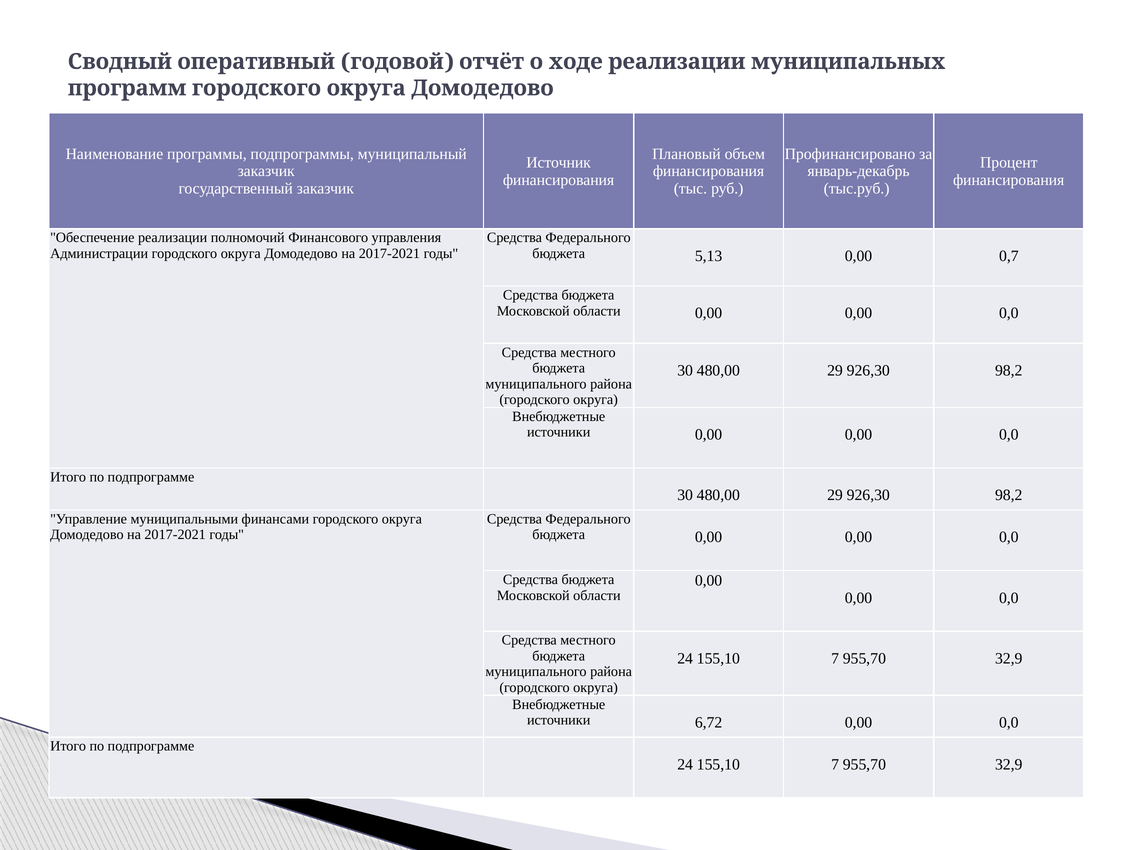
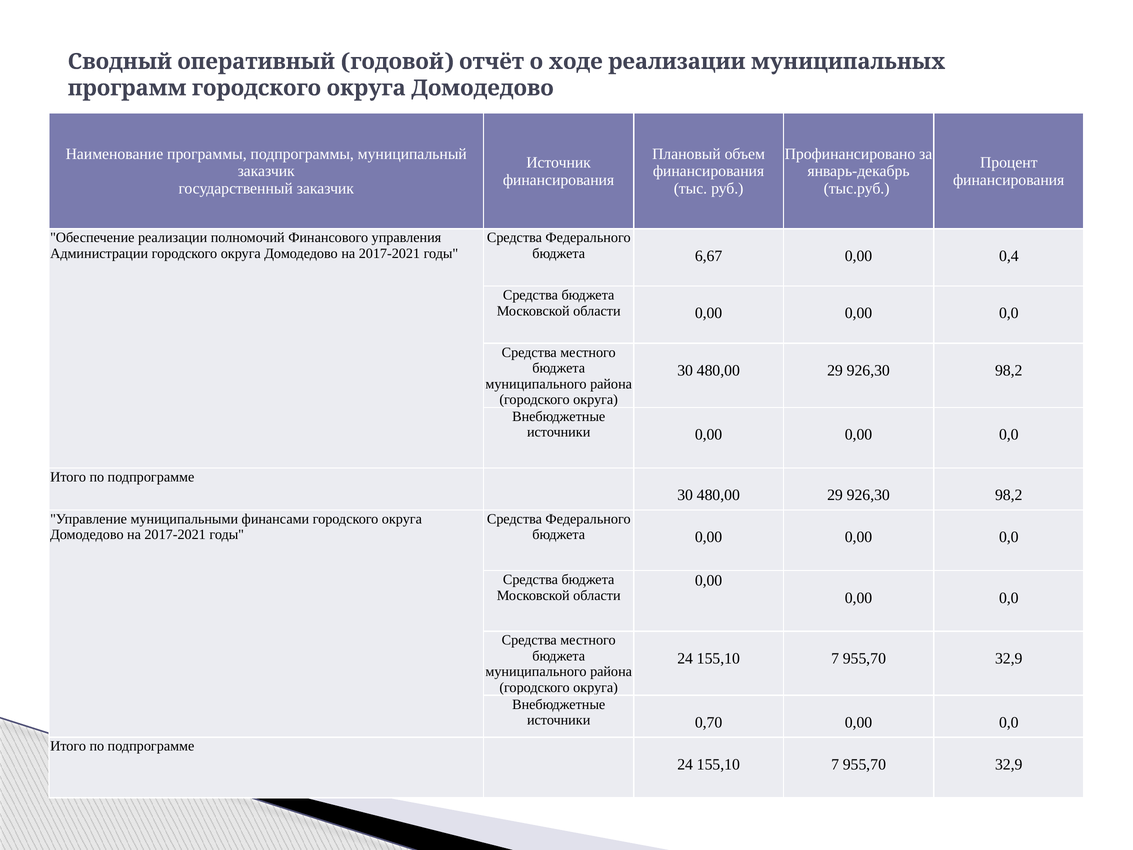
5,13: 5,13 -> 6,67 (709, 256)
0,7: 0,7 -> 0,4 (1009, 256)
6,72: 6,72 -> 0,70 (709, 722)
